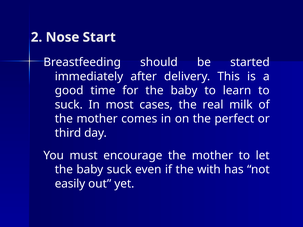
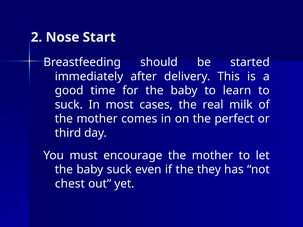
with: with -> they (209, 170)
easily: easily -> chest (70, 184)
